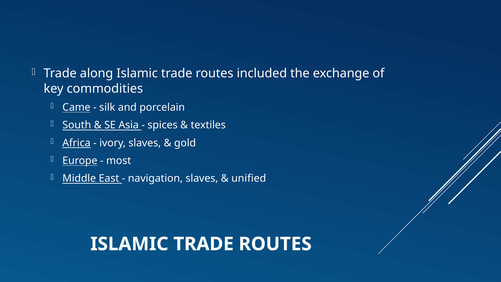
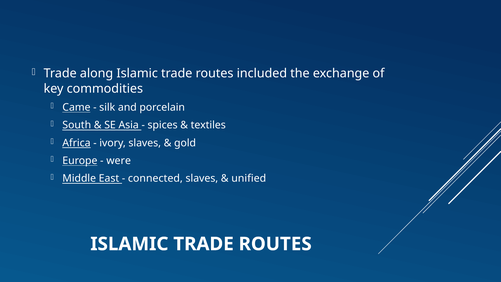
most: most -> were (119, 161)
navigation: navigation -> connected (155, 178)
